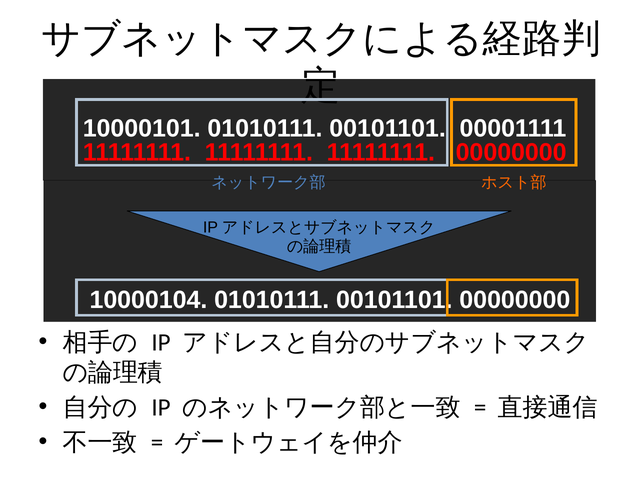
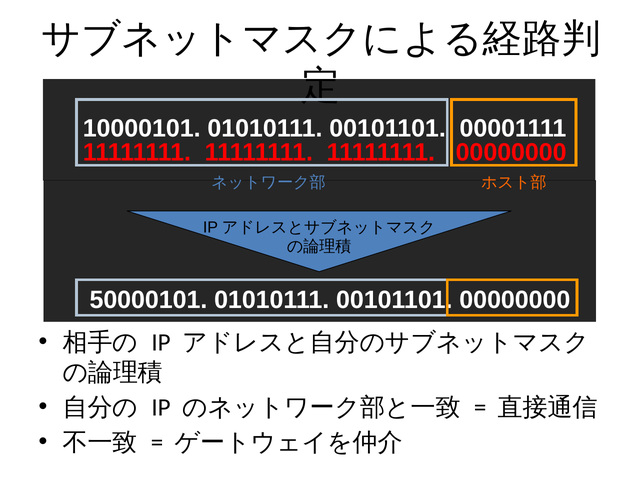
10000104: 10000104 -> 50000101 (148, 299)
